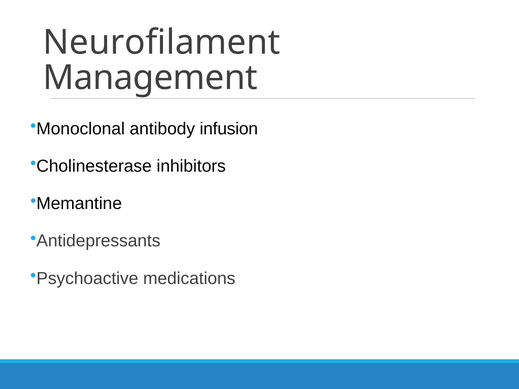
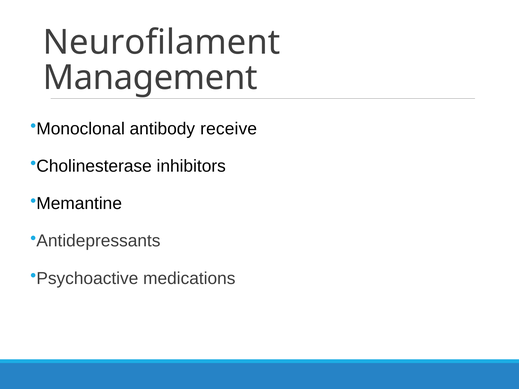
infusion: infusion -> receive (229, 129)
